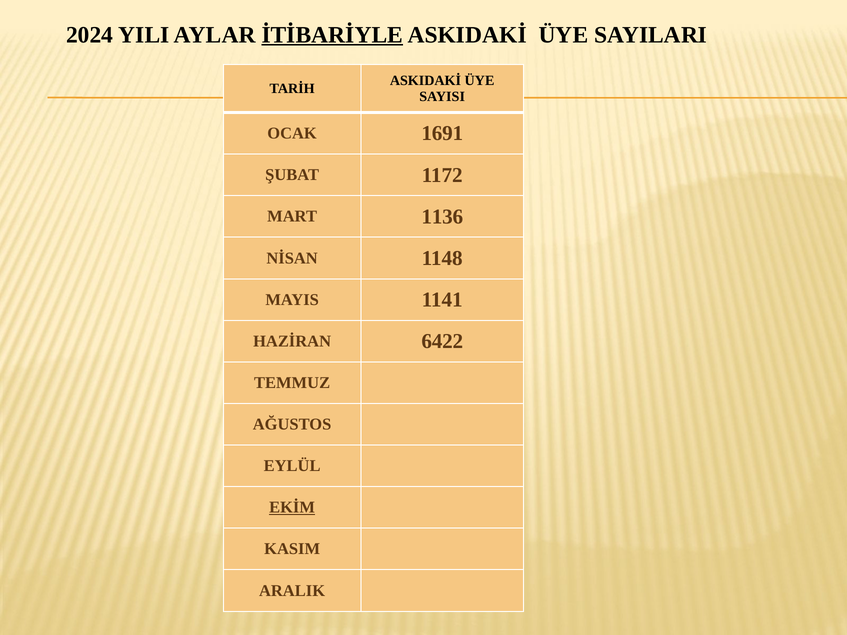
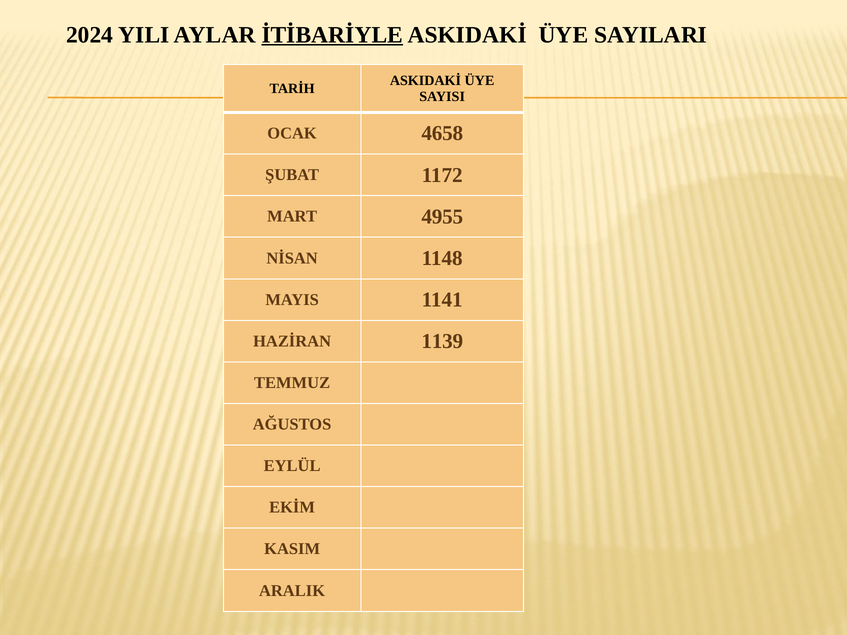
1691: 1691 -> 4658 (442, 134)
1136: 1136 -> 4955 (442, 217)
6422: 6422 -> 1139 (442, 341)
EKİM underline: present -> none (292, 508)
